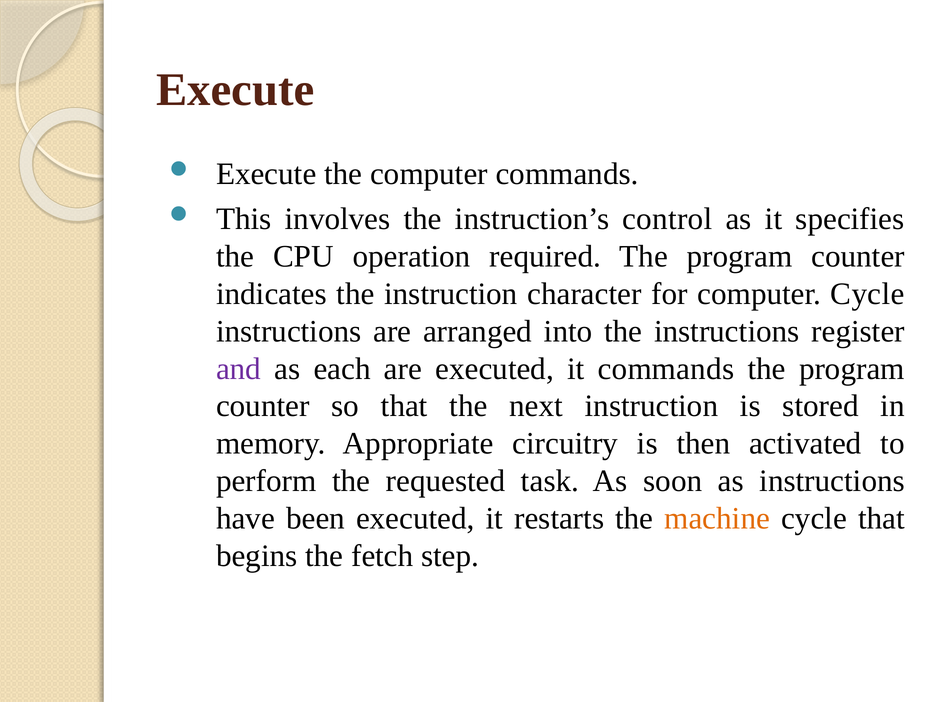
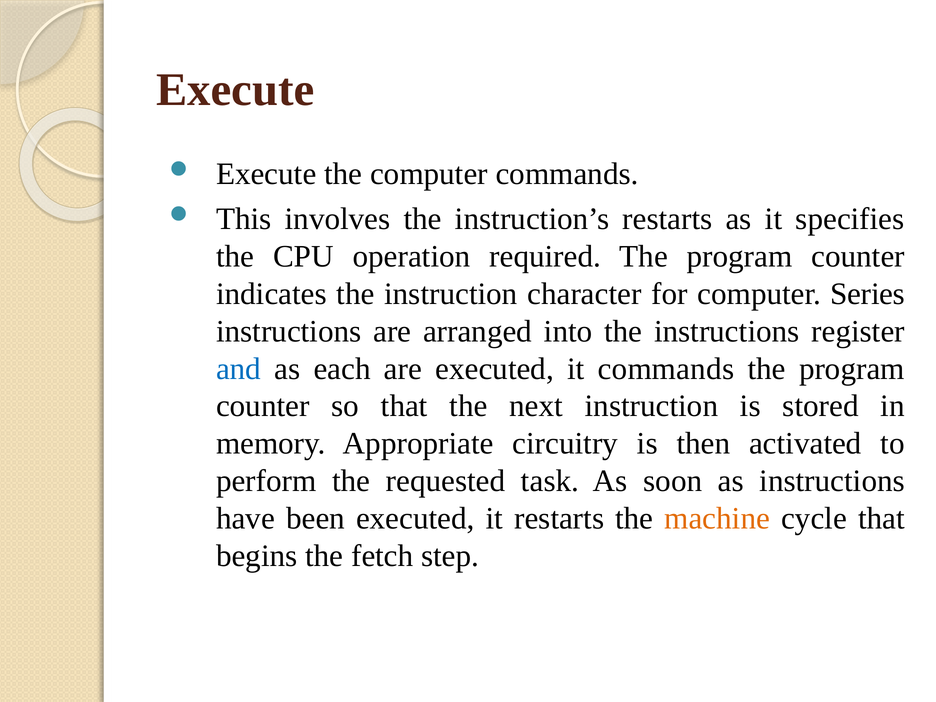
instruction’s control: control -> restarts (667, 219)
computer Cycle: Cycle -> Series (868, 294)
and colour: purple -> blue (239, 369)
